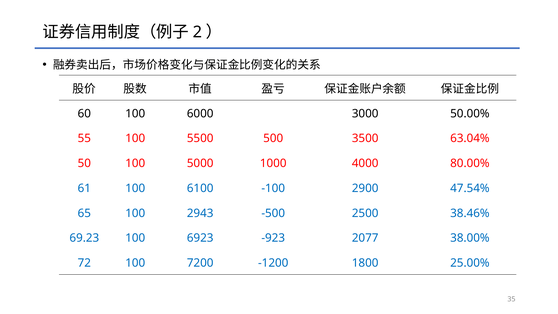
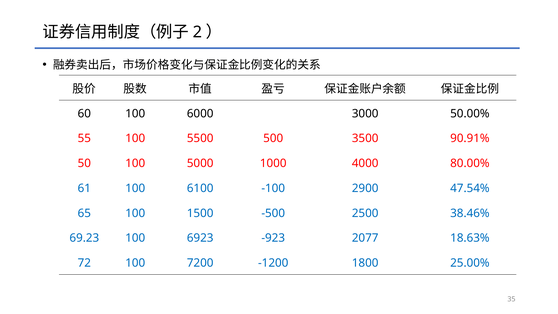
63.04%: 63.04% -> 90.91% (470, 138)
2943: 2943 -> 1500 (200, 213)
38.00%: 38.00% -> 18.63% (470, 238)
